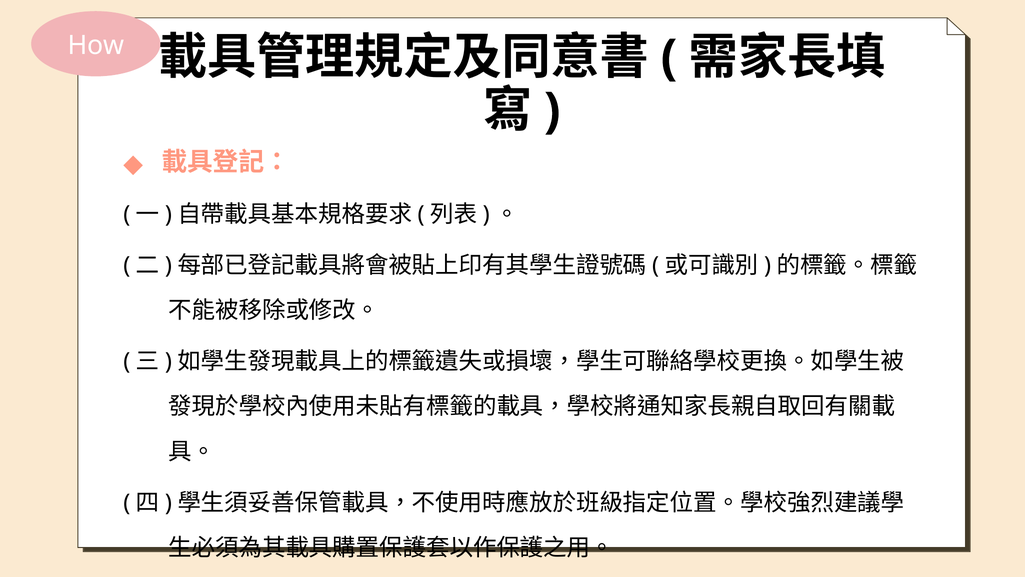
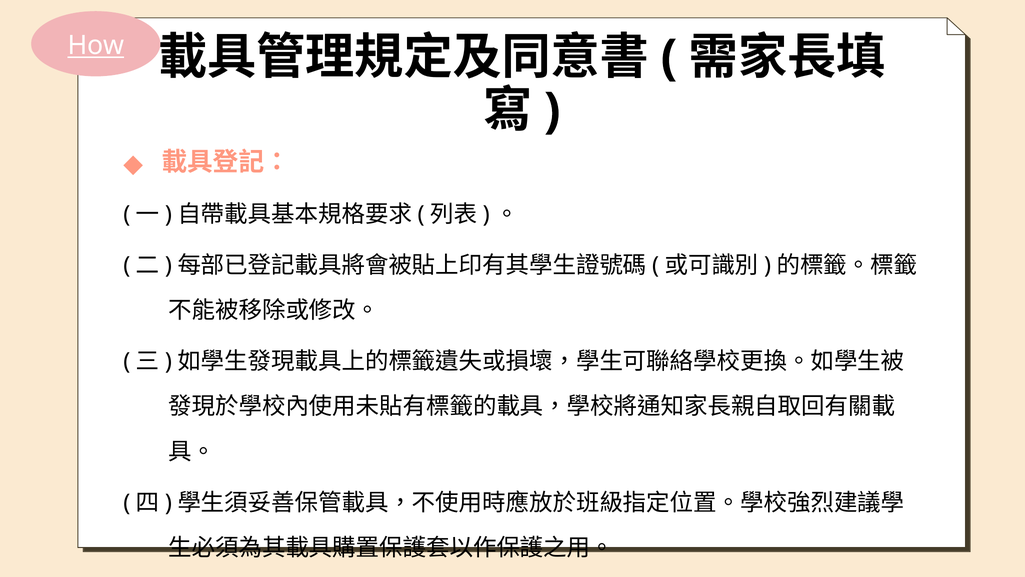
How underline: none -> present (96, 46)
